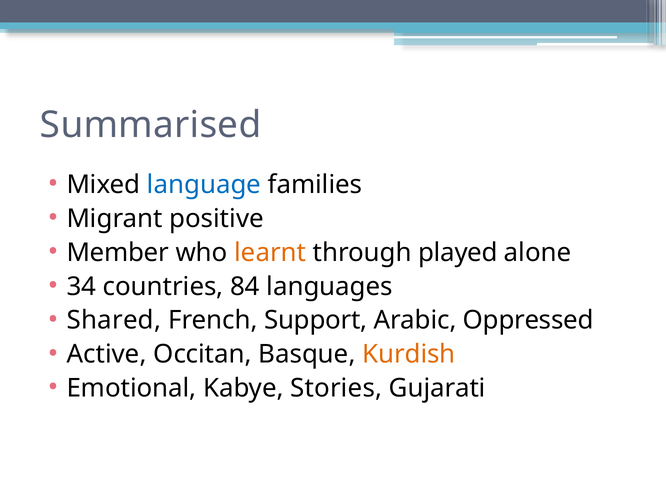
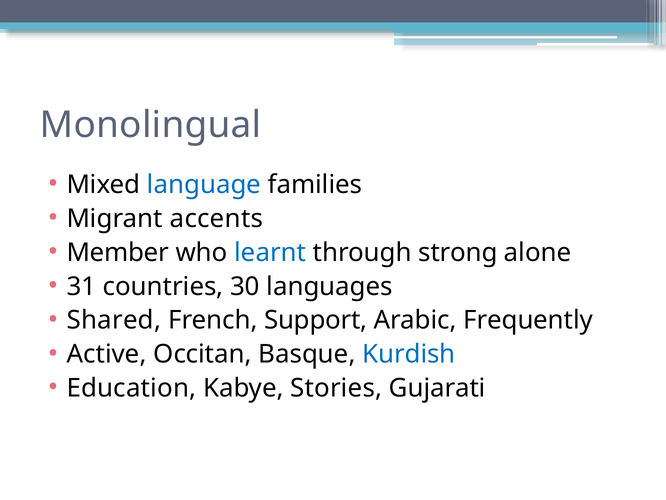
Summarised: Summarised -> Monolingual (151, 125)
positive: positive -> accents (216, 218)
learnt colour: orange -> blue (270, 252)
played: played -> strong (458, 252)
34: 34 -> 31 (81, 286)
84: 84 -> 30 (245, 286)
Oppressed: Oppressed -> Frequently (528, 320)
Kurdish colour: orange -> blue (409, 354)
Emotional: Emotional -> Education (131, 388)
